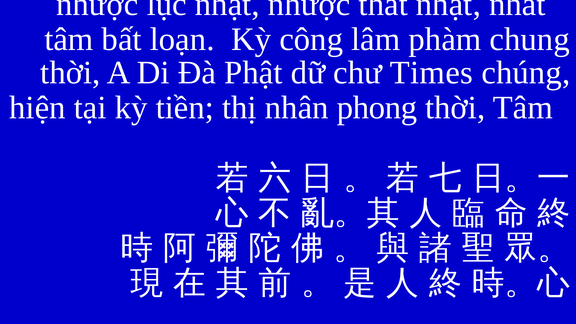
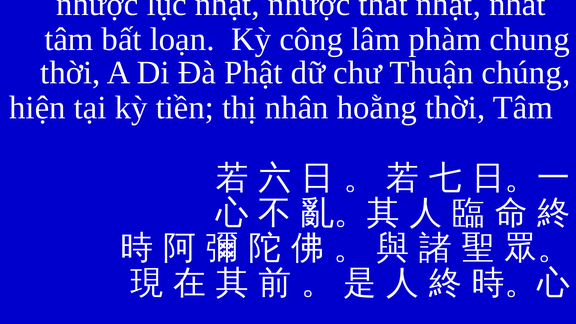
Times: Times -> Thuận (432, 73)
phong: phong -> hoằng (377, 108)
